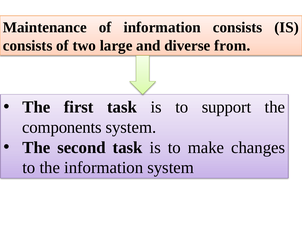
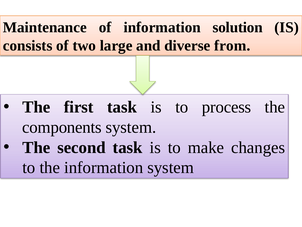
information consists: consists -> solution (238, 27)
support: support -> process (227, 107)
